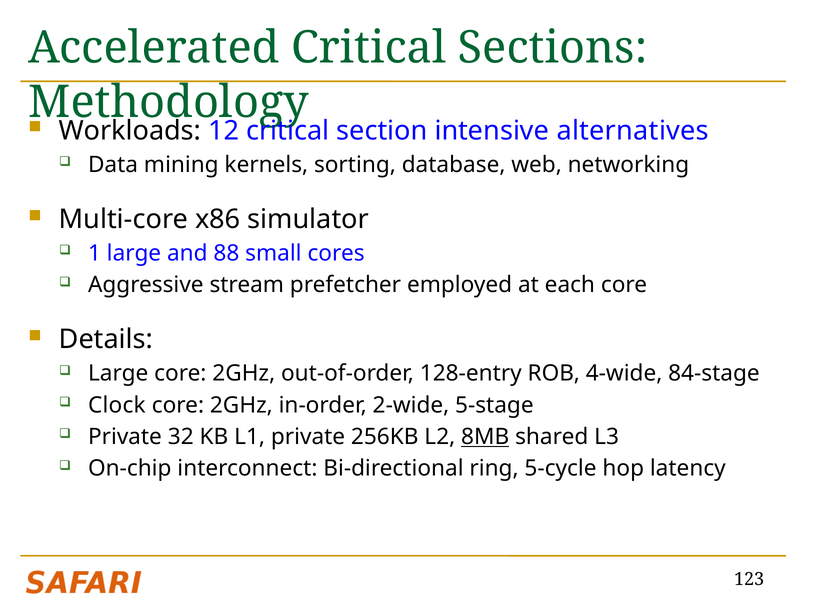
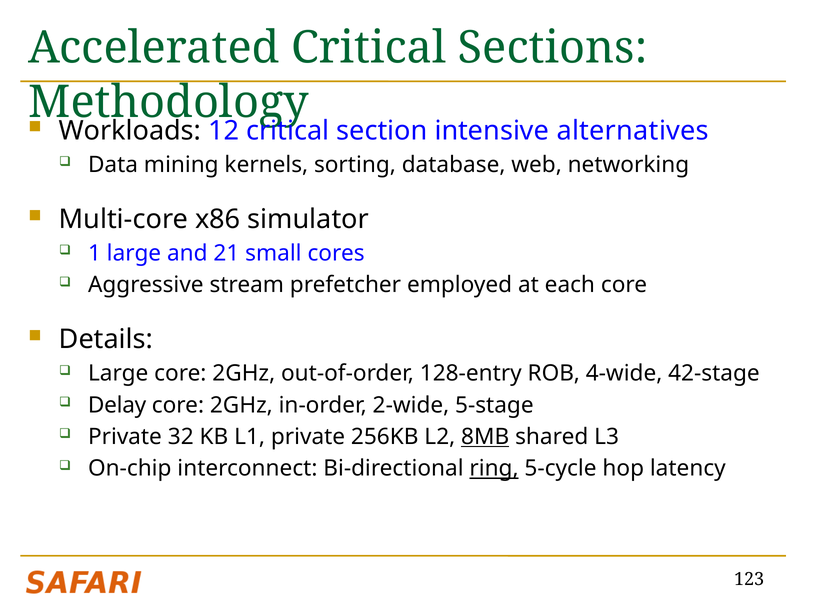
88: 88 -> 21 (226, 253)
84-stage: 84-stage -> 42-stage (714, 373)
Clock: Clock -> Delay (117, 405)
ring underline: none -> present (494, 468)
